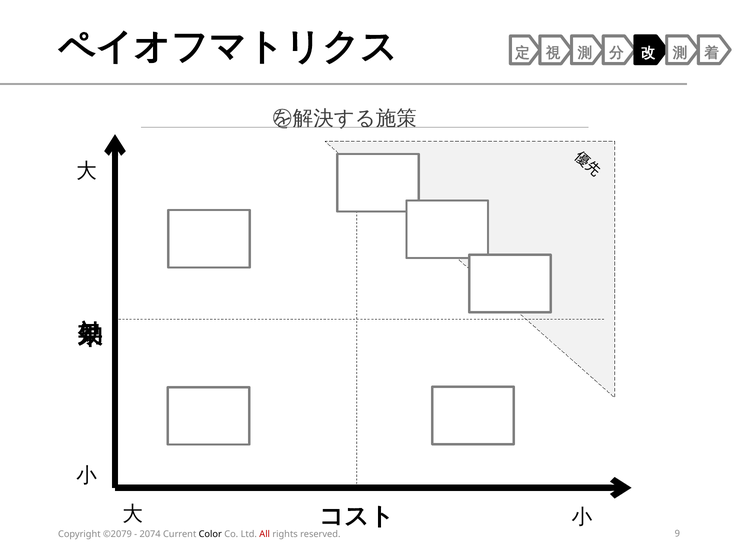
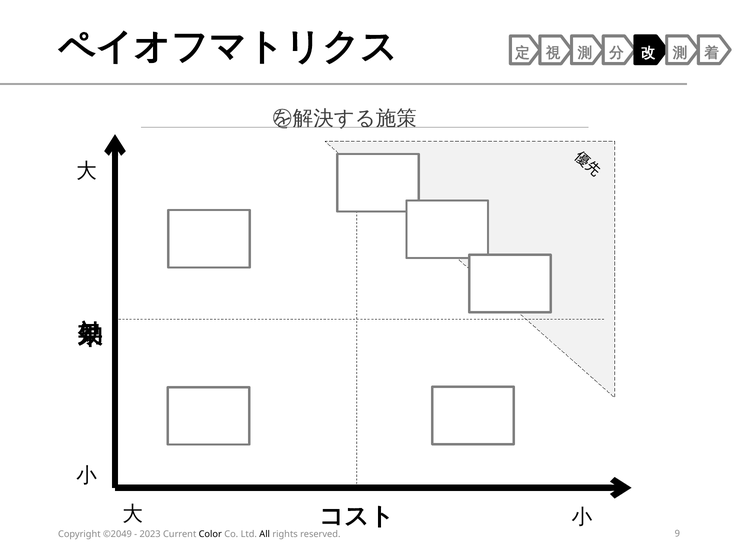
©2079: ©2079 -> ©2049 (117, 534)
2074: 2074 -> 2023 (150, 534)
All colour: red -> black (265, 534)
